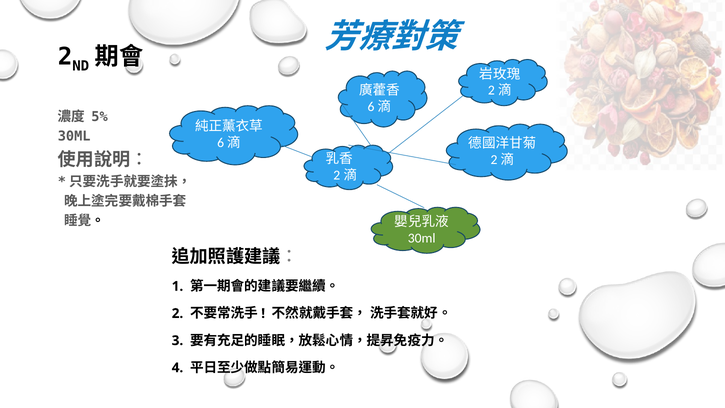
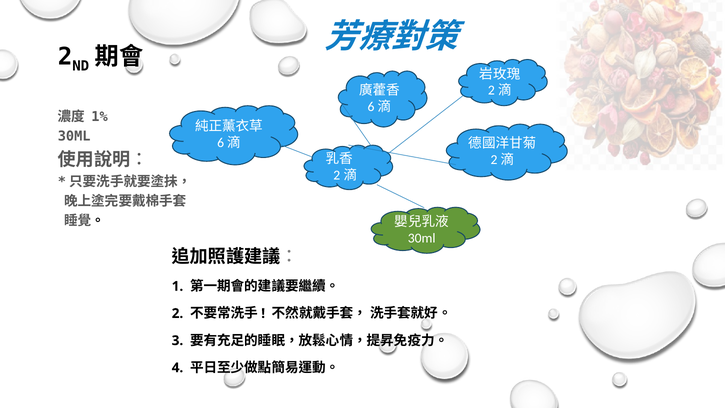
5%: 5% -> 1% (100, 116)
